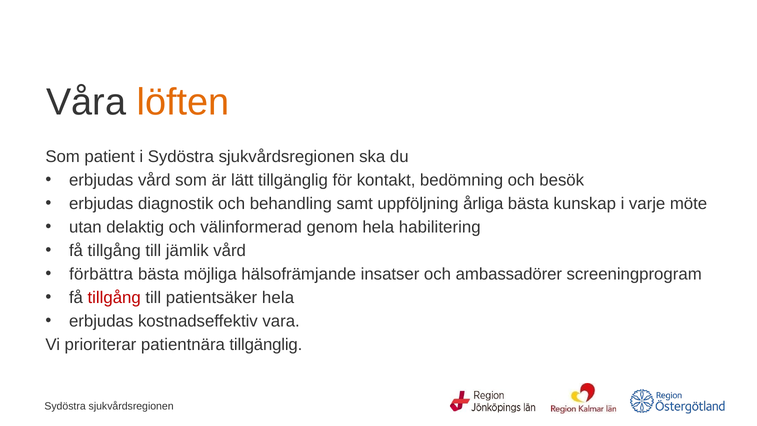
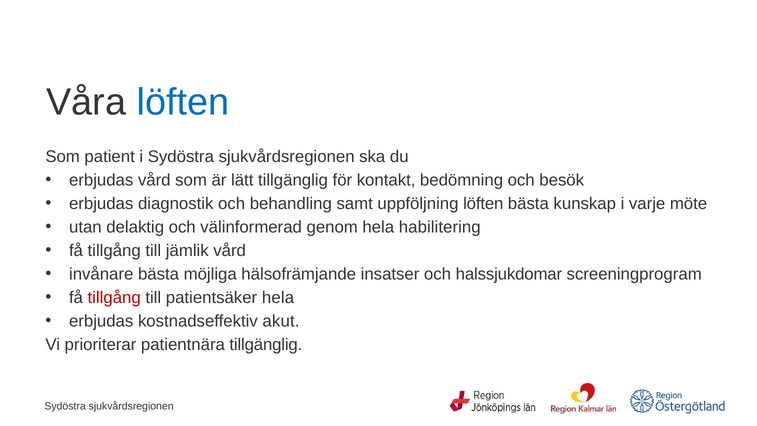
löften colour: orange -> blue (183, 102)
uppföljning årliga: årliga -> löften (483, 203)
förbättra: förbättra -> invånare (101, 274)
ambassadörer: ambassadörer -> halssjukdomar (509, 274)
vara: vara -> akut (281, 321)
